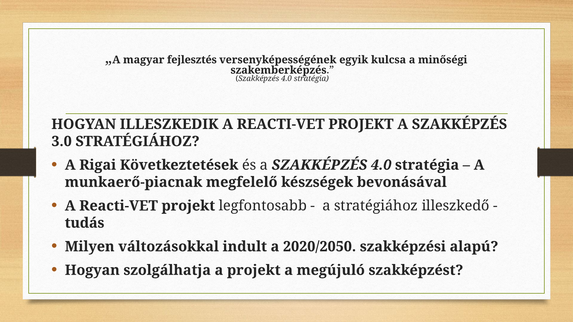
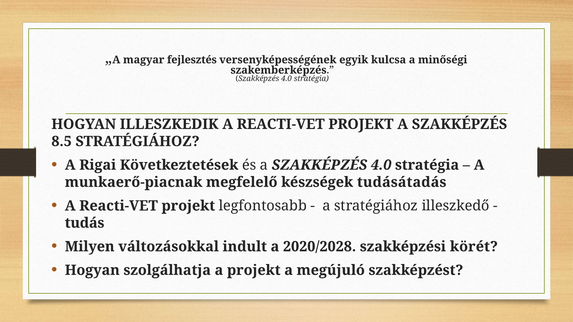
3.0: 3.0 -> 8.5 (62, 142)
bevonásával: bevonásával -> tudásátadás (402, 182)
2020/2050: 2020/2050 -> 2020/2028 (320, 247)
alapú: alapú -> körét (474, 247)
